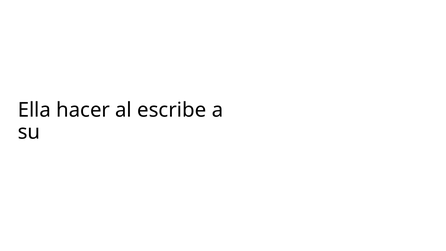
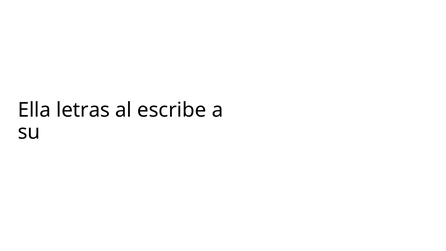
hacer: hacer -> letras (83, 110)
